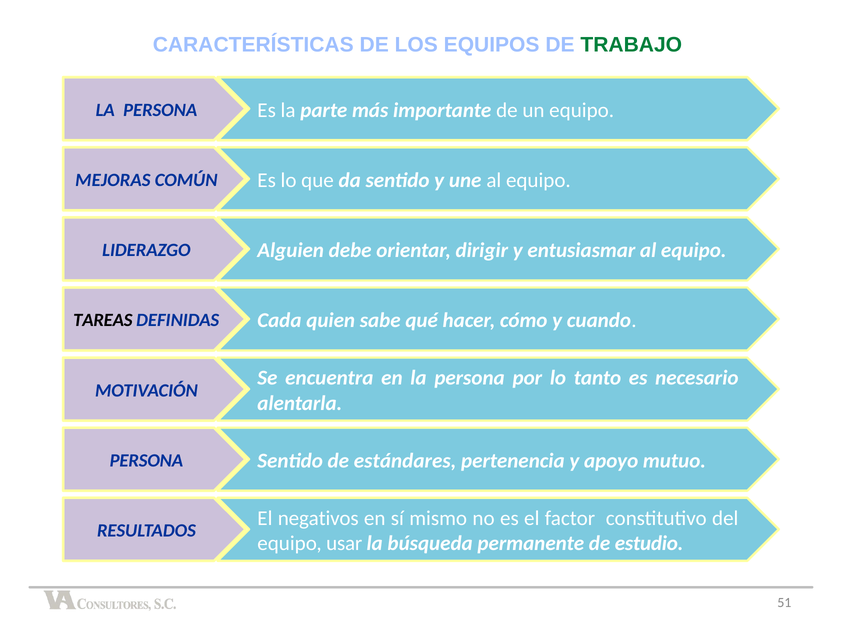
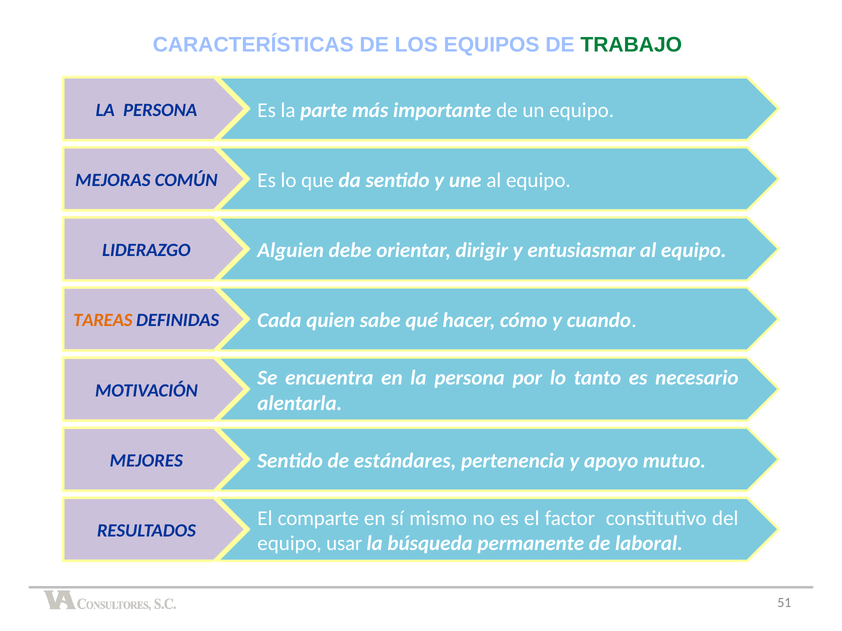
TAREAS colour: black -> orange (103, 321)
PERSONA: PERSONA -> MEJORES (146, 461)
negativos: negativos -> comparte (318, 519)
estudio: estudio -> laboral (649, 544)
